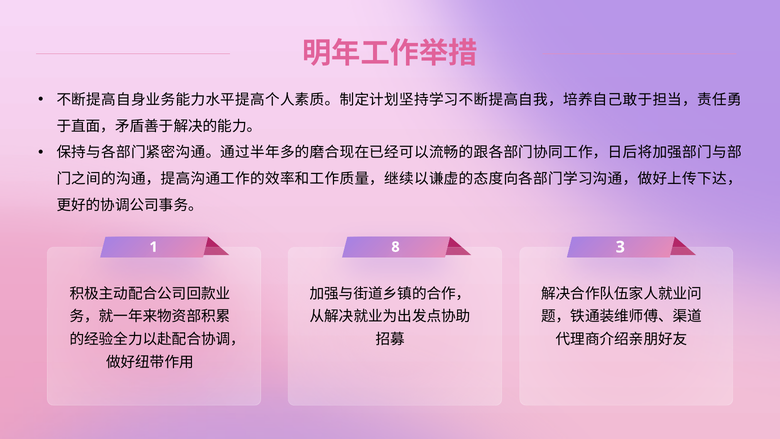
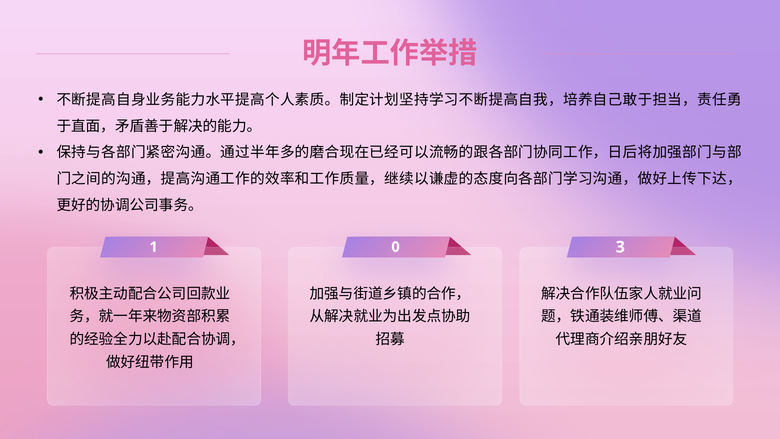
8: 8 -> 0 (396, 247)
